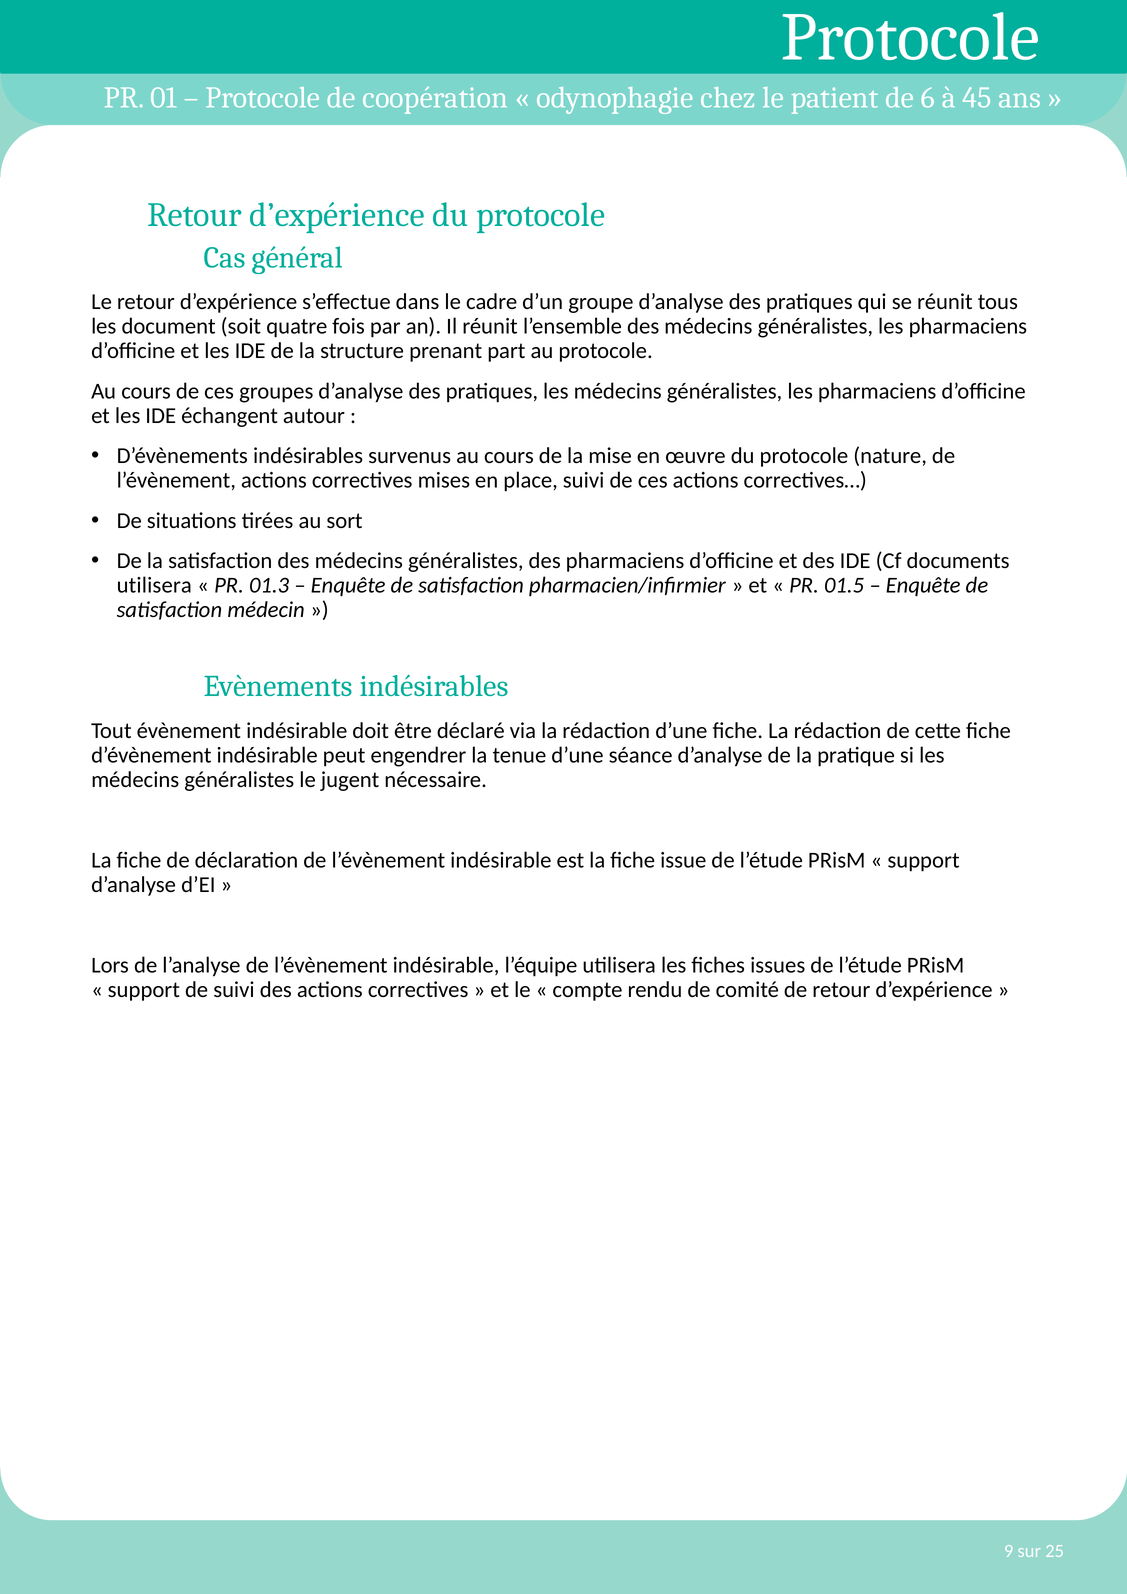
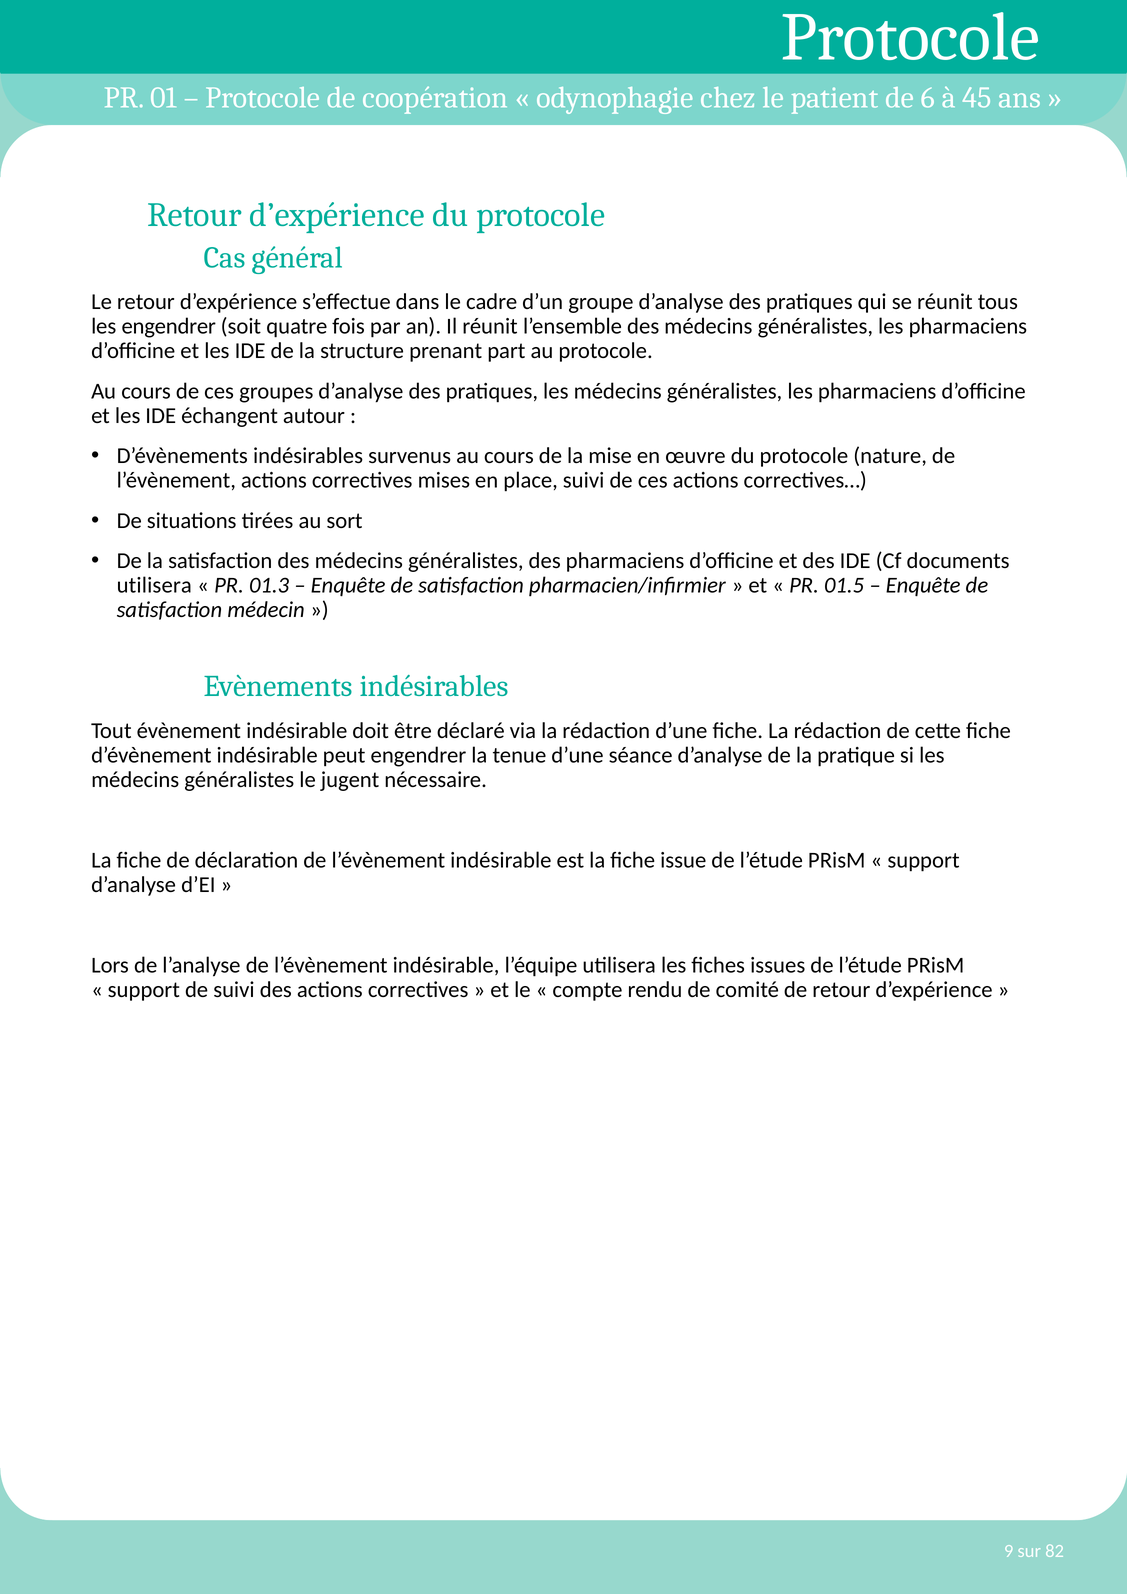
les document: document -> engendrer (169, 326)
25: 25 -> 82 (1055, 1551)
